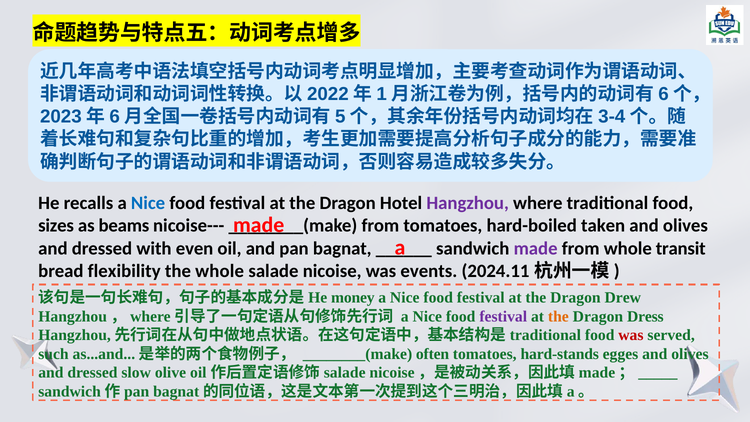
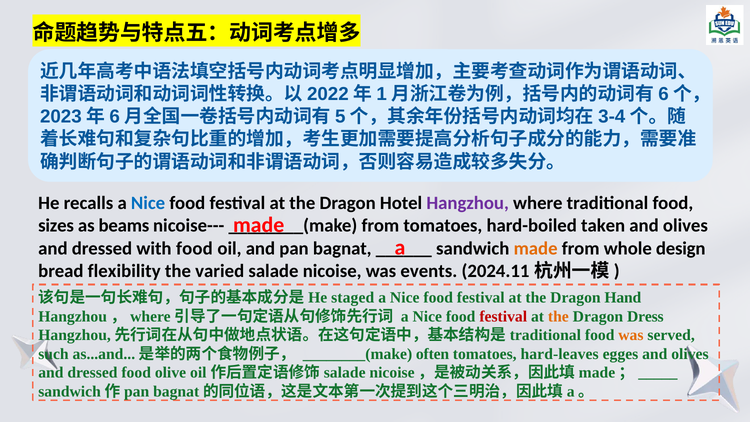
with even: even -> food (194, 248)
made colour: purple -> orange (536, 248)
transit: transit -> design (681, 248)
the whole: whole -> varied (220, 271)
money: money -> staged (353, 298)
Drew: Drew -> Hand (623, 298)
festival colour: purple -> red (503, 316)
was colour: red -> orange (631, 335)
hard-stands: hard-stands -> hard-leaves (560, 354)
dressed slow: slow -> food (136, 373)
